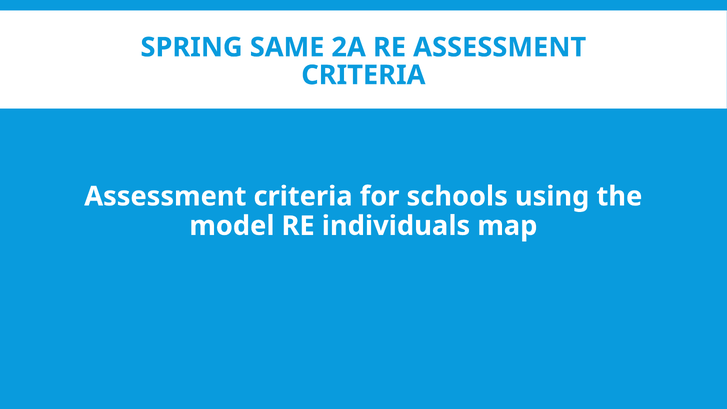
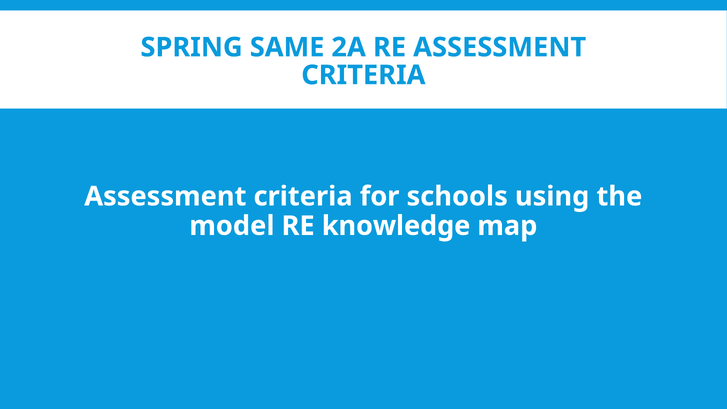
individuals: individuals -> knowledge (396, 226)
